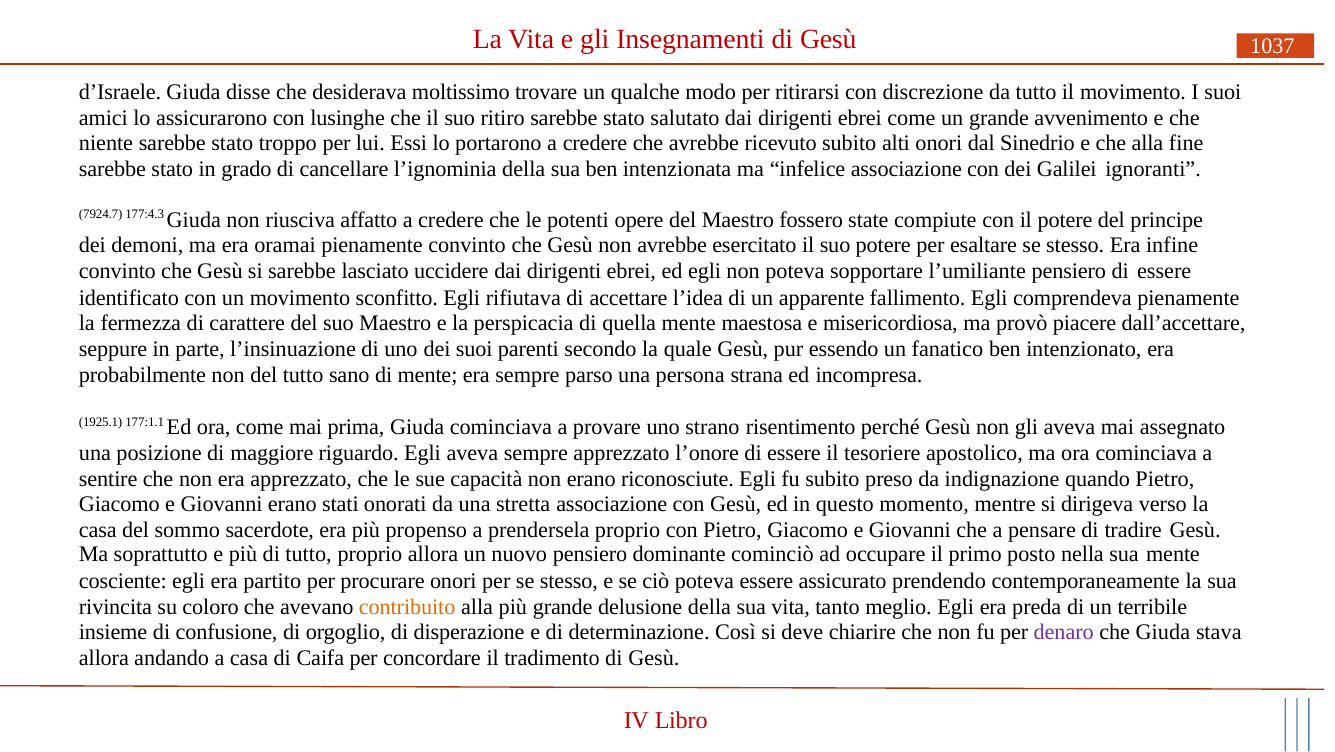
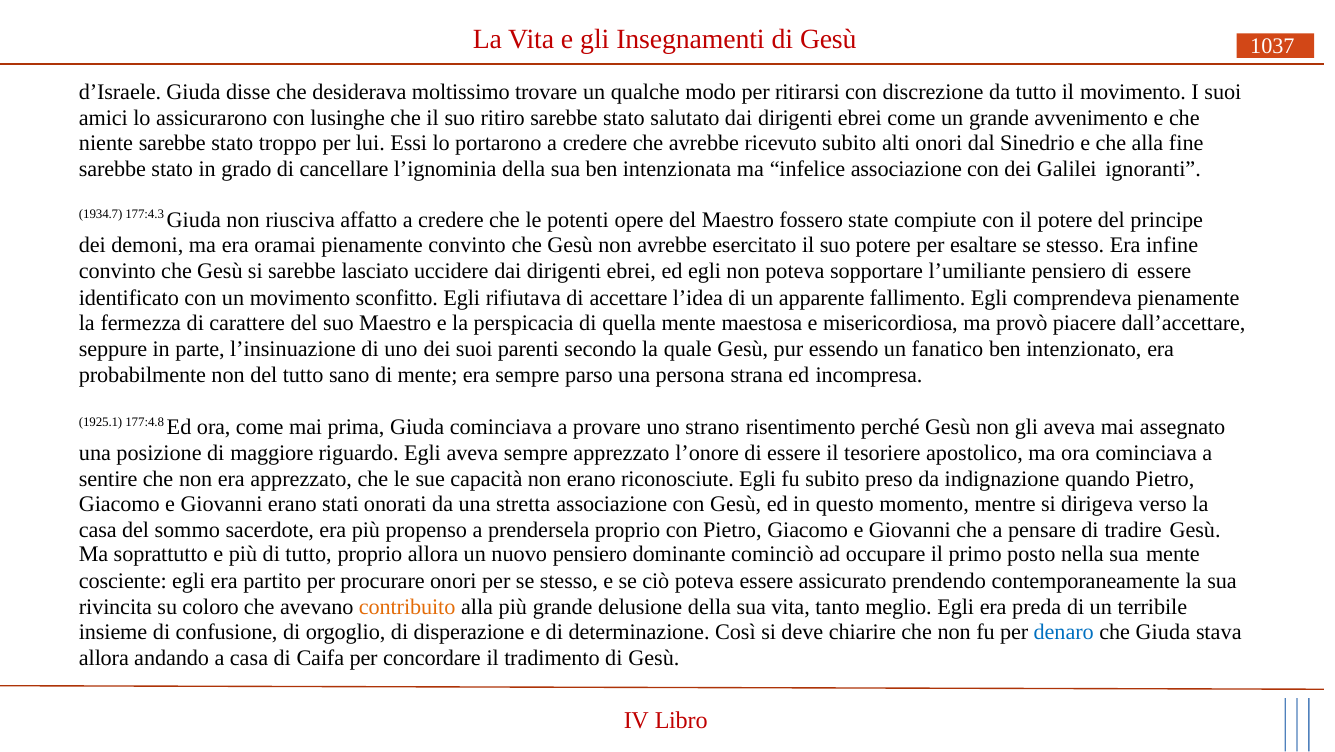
7924.7: 7924.7 -> 1934.7 (101, 215)
177:1.1: 177:1.1 -> 177:4.8 (145, 422)
denaro colour: purple -> blue (1064, 632)
